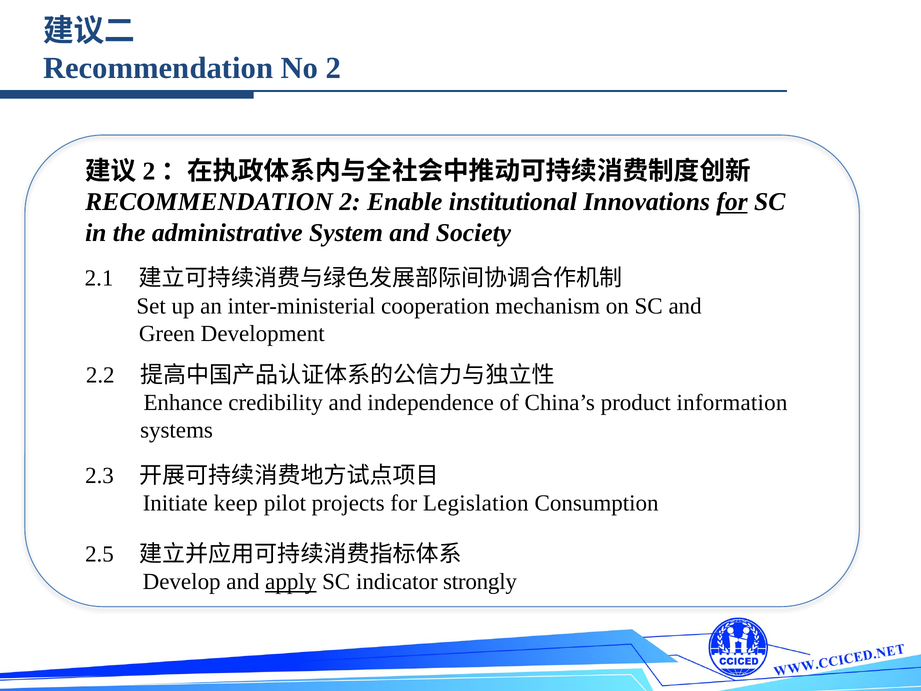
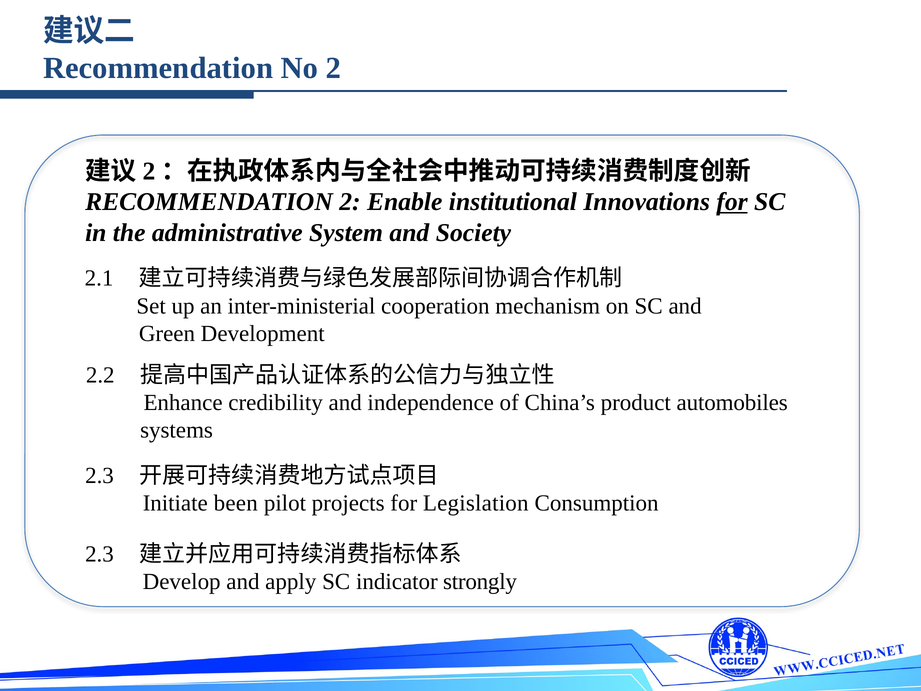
information: information -> automobiles (732, 403)
keep: keep -> been (236, 503)
2.5: 2.5 -> 2.3 (99, 554)
apply underline: present -> none (291, 582)
